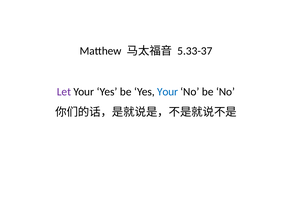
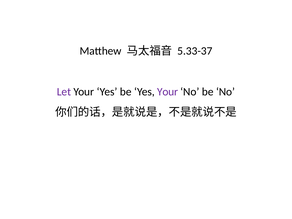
Your colour: blue -> purple (168, 92)
